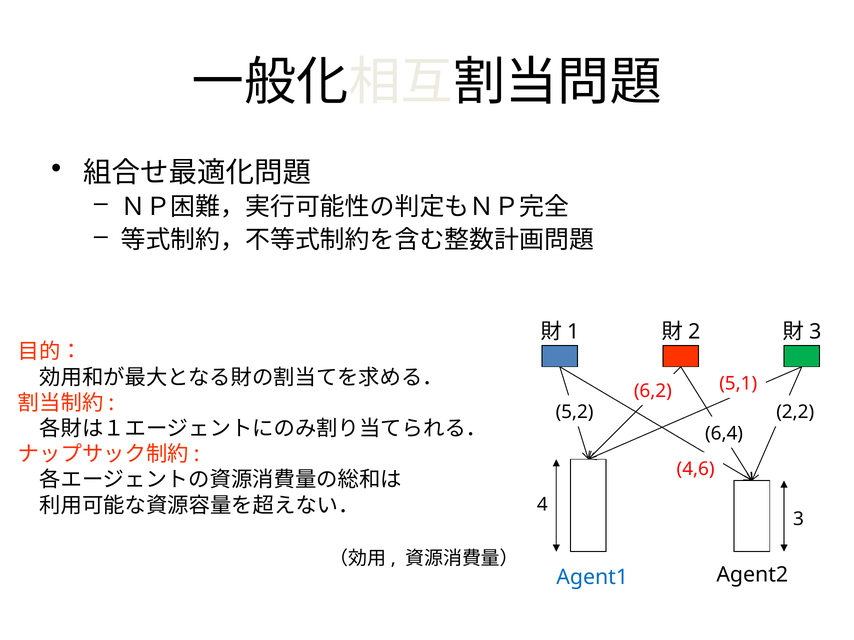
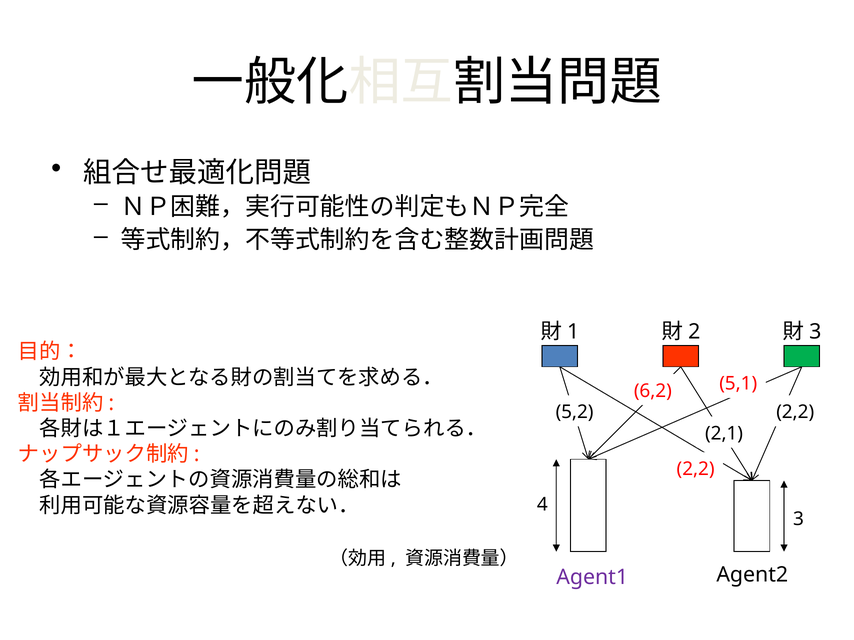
6,4: 6,4 -> 2,1 (724, 434)
4,6: 4,6 -> 2,2 (696, 469)
Agent1 colour: blue -> purple (592, 578)
